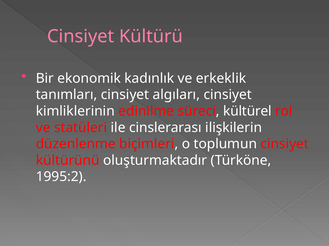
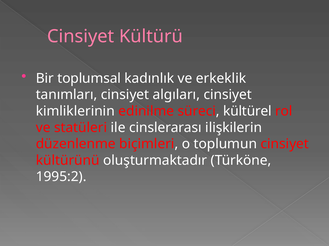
ekonomik: ekonomik -> toplumsal (89, 79)
